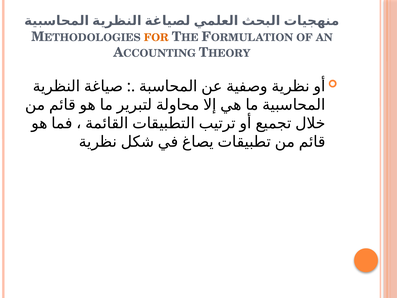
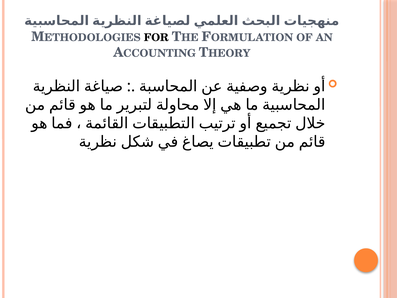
FOR colour: orange -> black (156, 38)
